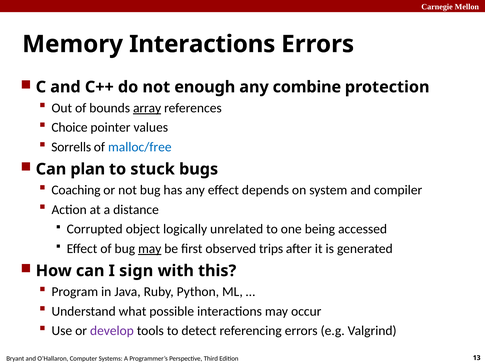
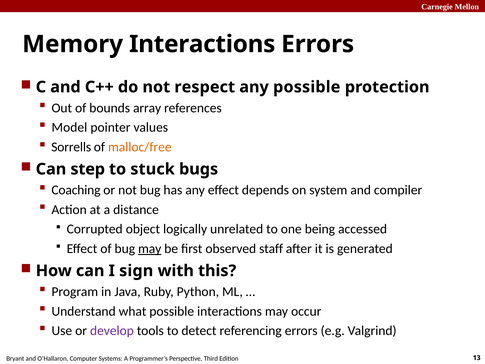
enough: enough -> respect (205, 87)
any combine: combine -> possible (307, 87)
array underline: present -> none (147, 108)
Choice: Choice -> Model (69, 127)
malloc/free colour: blue -> orange (140, 147)
plan: plan -> step (88, 169)
trips: trips -> staff (271, 249)
